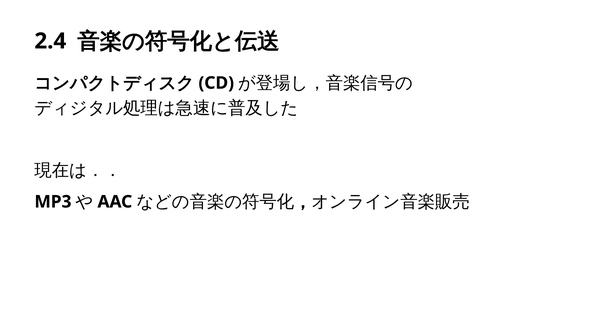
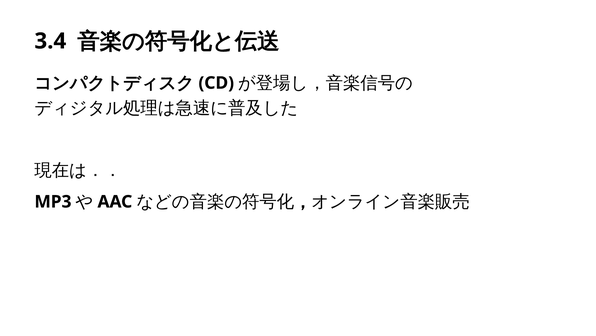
2.4: 2.4 -> 3.4 (50, 41)
